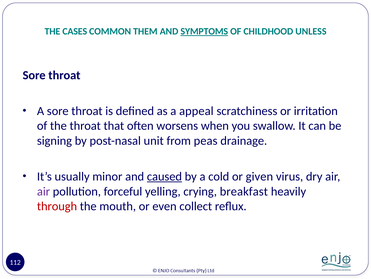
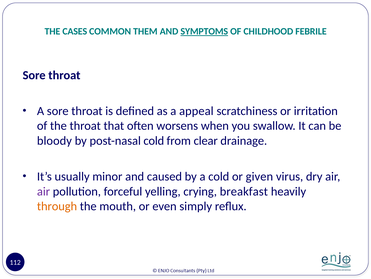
UNLESS: UNLESS -> FEBRILE (311, 31)
signing: signing -> bloody (54, 140)
post-nasal unit: unit -> cold (154, 140)
peas: peas -> clear (206, 140)
caused underline: present -> none (164, 176)
through colour: red -> orange (57, 206)
collect: collect -> simply (196, 206)
